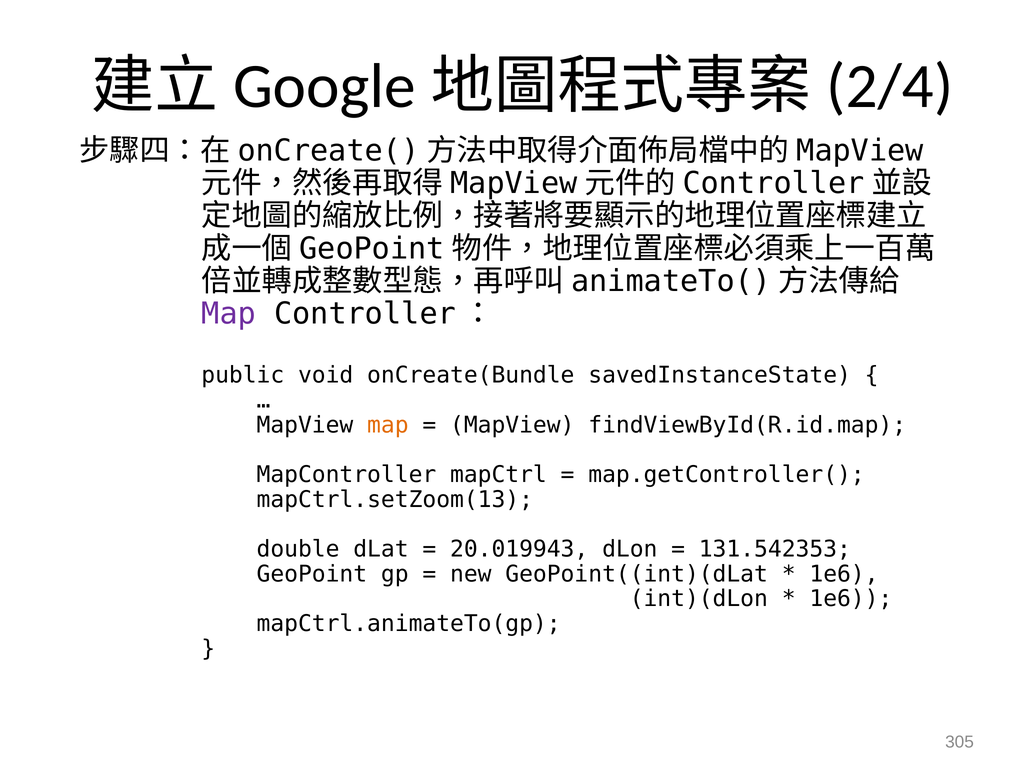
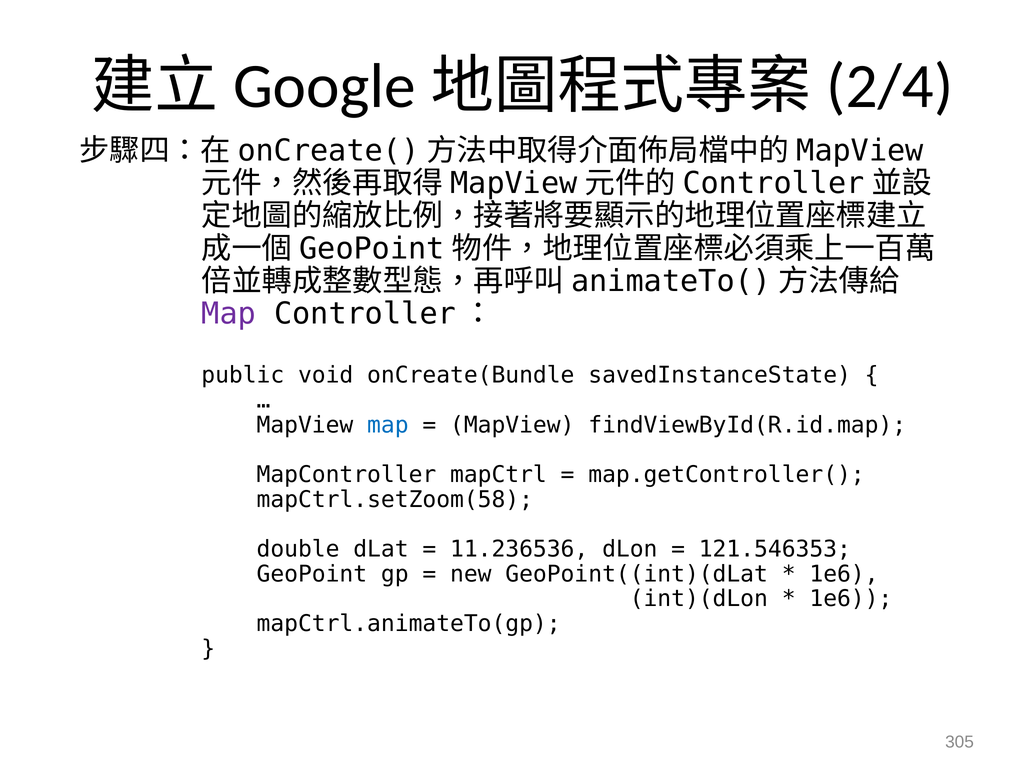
map colour: orange -> blue (388, 425)
mapCtrl.setZoom(13: mapCtrl.setZoom(13 -> mapCtrl.setZoom(58 (395, 499)
20.019943: 20.019943 -> 11.236536 (519, 549)
131.542353: 131.542353 -> 121.546353 (775, 549)
